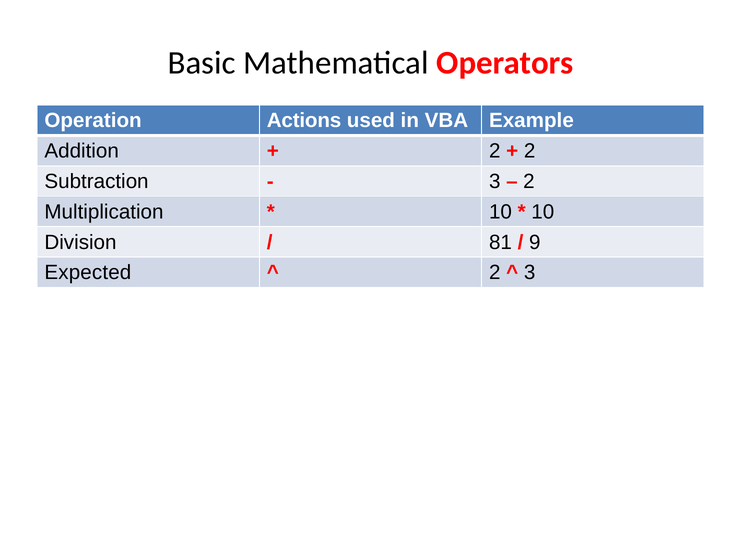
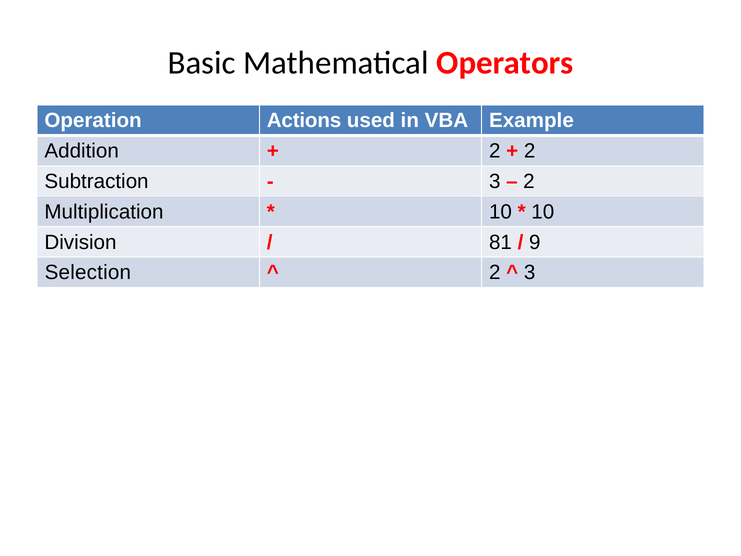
Expected: Expected -> Selection (88, 273)
